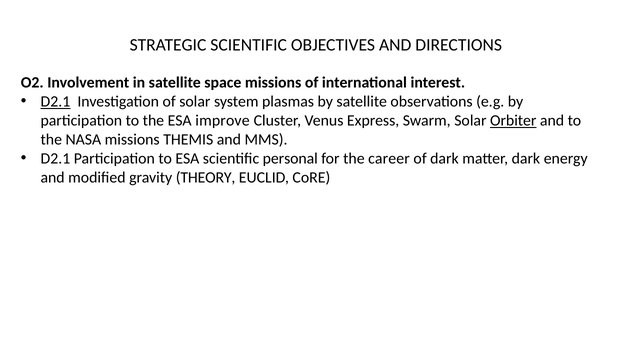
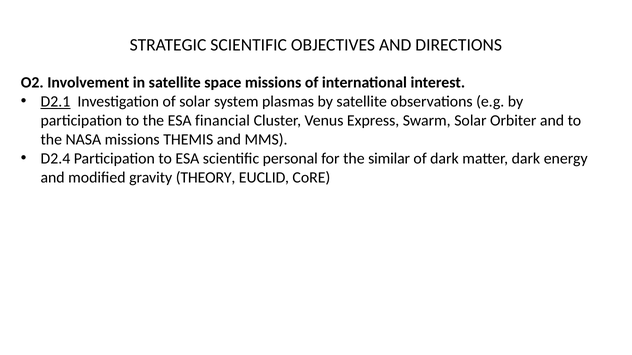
improve: improve -> financial (223, 121)
Orbiter underline: present -> none (513, 121)
D2.1: D2.1 -> D2.4 (55, 159)
career: career -> similar (389, 159)
